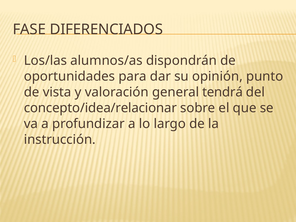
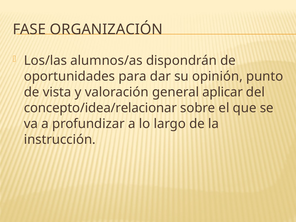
DIFERENCIADOS: DIFERENCIADOS -> ORGANIZACIÓN (106, 29)
tendrá: tendrá -> aplicar (223, 92)
